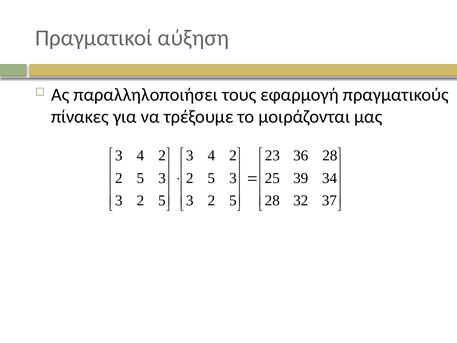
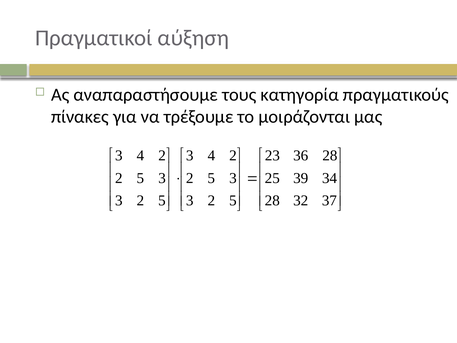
παραλληλοποιήσει: παραλληλοποιήσει -> αναπαραστήσουμε (146, 95)
εφαρμογή: εφαρμογή -> κατηγορία (300, 95)
